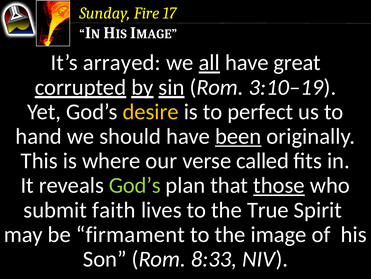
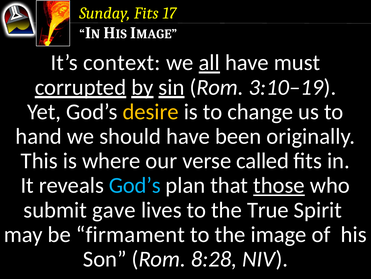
Sunday Fire: Fire -> Fits (146, 13)
arrayed: arrayed -> context (122, 63)
great: great -> must (297, 63)
perfect: perfect -> change (260, 112)
been underline: present -> none (238, 136)
God’s colour: light green -> light blue (135, 185)
faith: faith -> gave (114, 209)
8:33: 8:33 -> 8:28 (214, 258)
